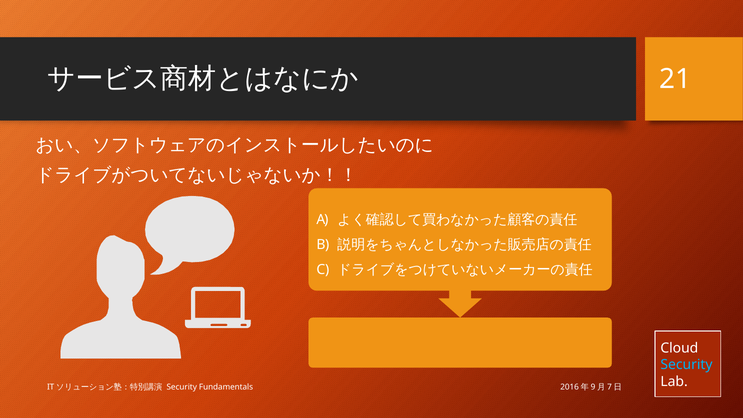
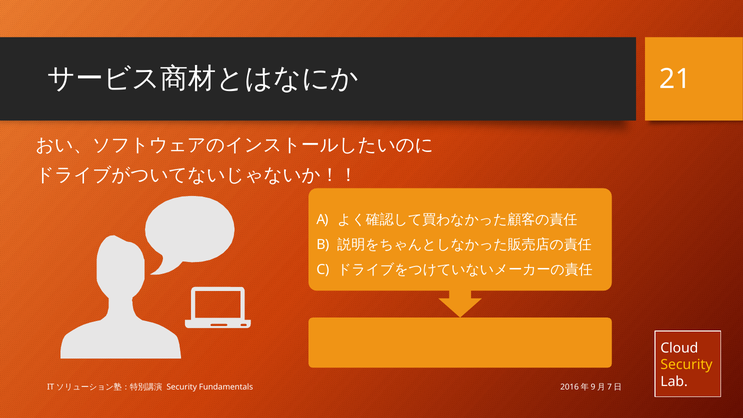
Security colour: light blue -> yellow (686, 365)
